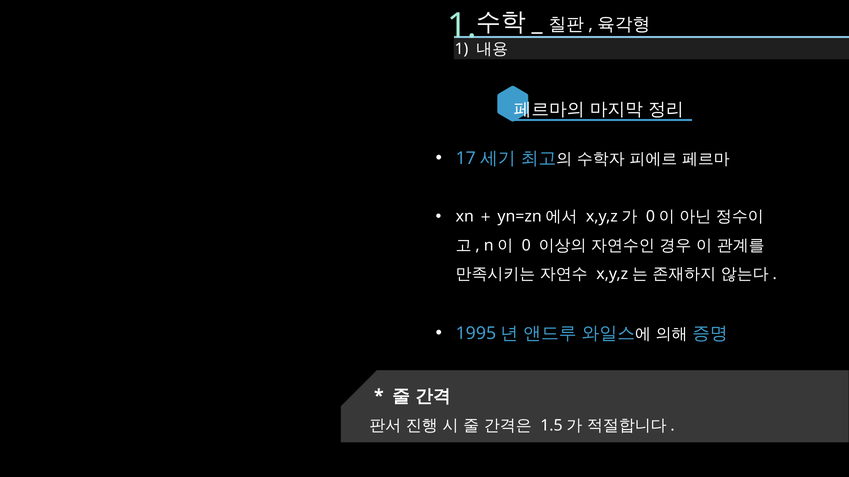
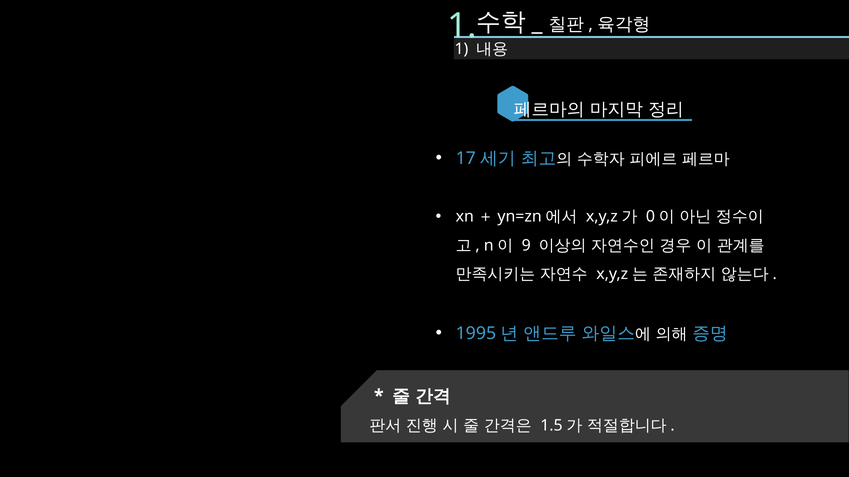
0: 0 -> 9 (526, 246)
